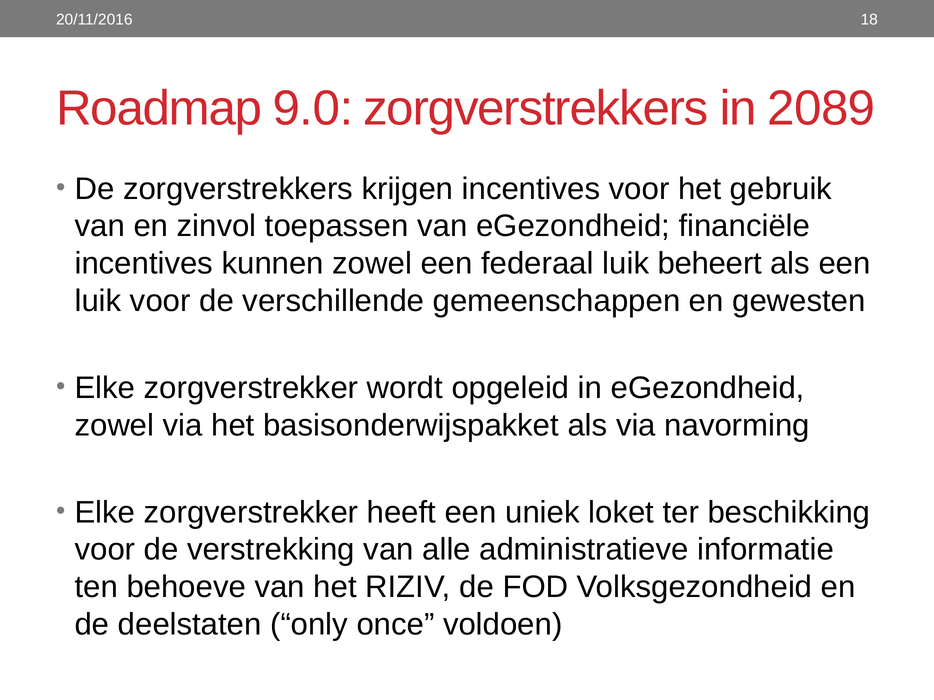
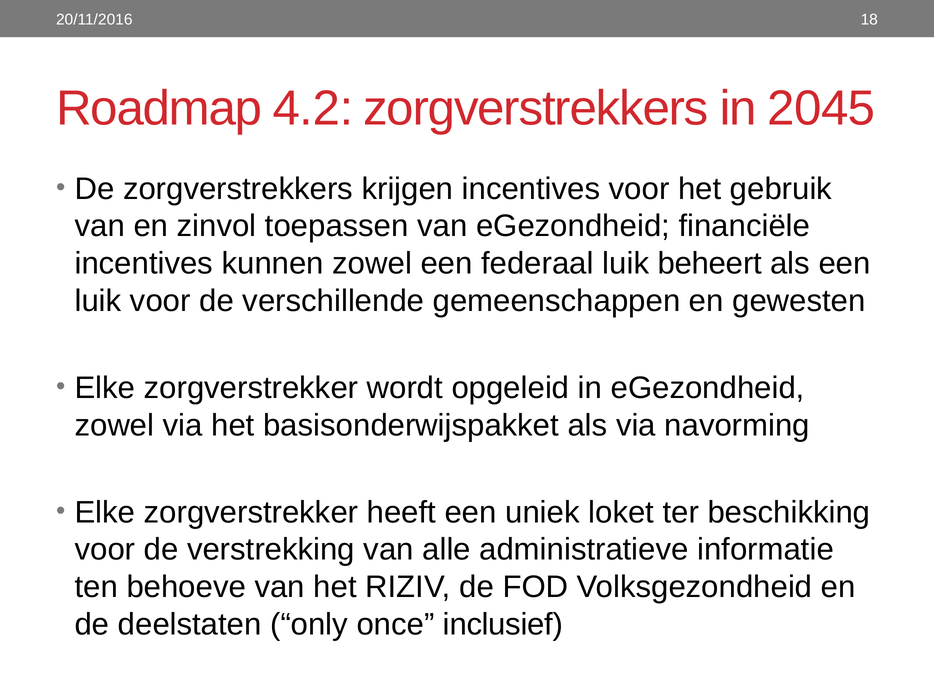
9.0: 9.0 -> 4.2 (313, 109)
2089: 2089 -> 2045 (821, 109)
voldoen: voldoen -> inclusief (503, 625)
